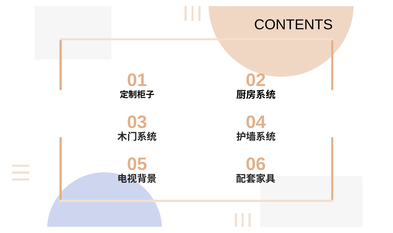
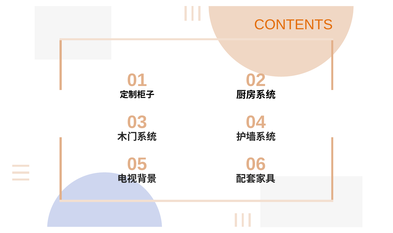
CONTENTS colour: black -> orange (293, 25)
